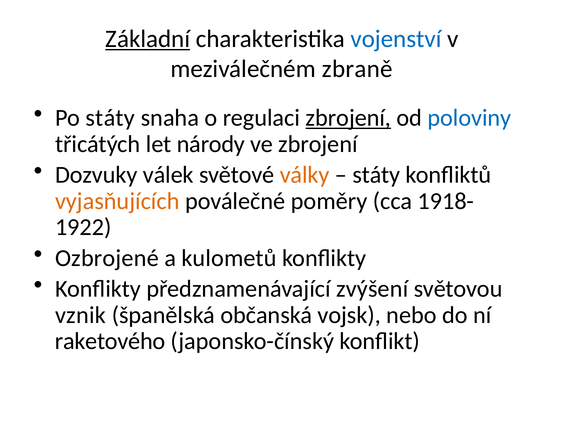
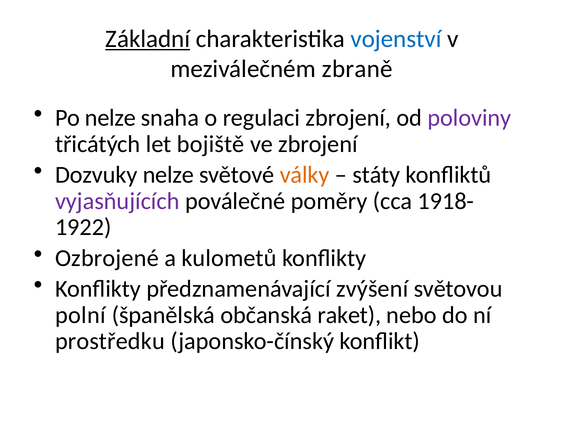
Po státy: státy -> nelze (110, 118)
zbrojení underline: present -> none (348, 118)
poloviny colour: blue -> purple (469, 118)
národy: národy -> bojiště (211, 144)
Dozvuky válek: válek -> nelze (168, 175)
vyjasňujících colour: orange -> purple (117, 201)
vznik: vznik -> polní (80, 315)
vojsk: vojsk -> raket (349, 315)
raketového: raketového -> prostředku (110, 341)
